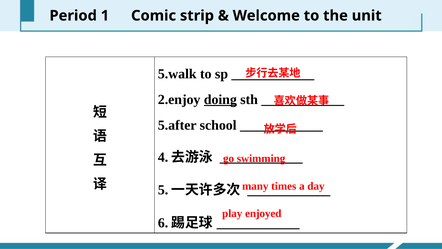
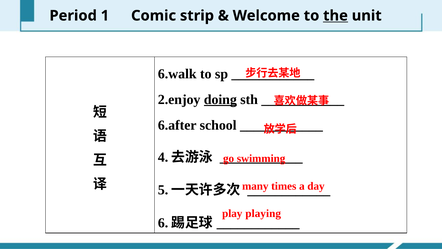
the underline: none -> present (336, 16)
5.walk: 5.walk -> 6.walk (177, 74)
5.after: 5.after -> 6.after (177, 125)
enjoyed: enjoyed -> playing (263, 213)
